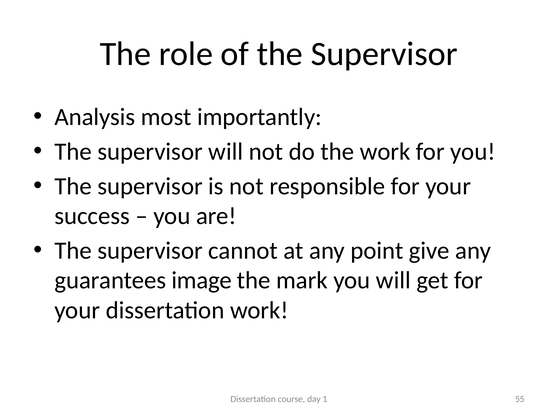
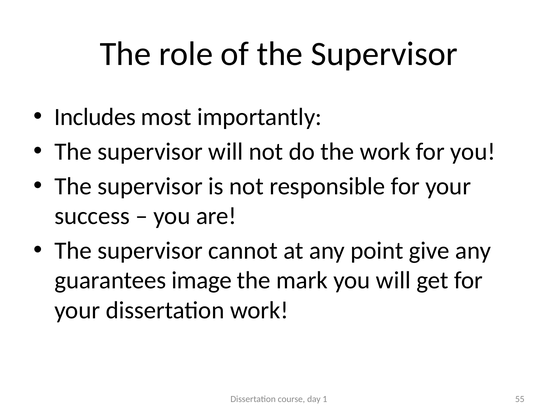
Analysis: Analysis -> Includes (95, 117)
